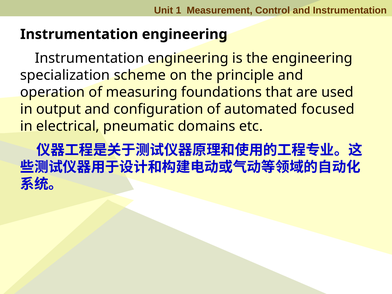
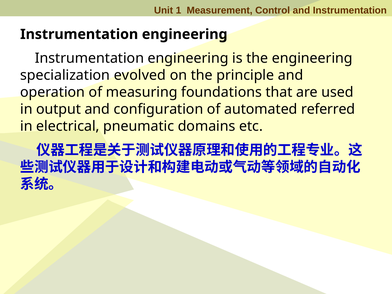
scheme: scheme -> evolved (140, 75)
focused: focused -> referred (328, 109)
